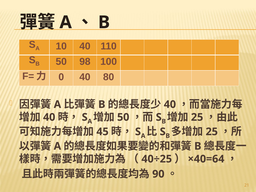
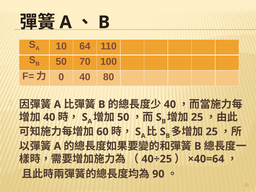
10 40: 40 -> 64 (85, 46)
98: 98 -> 70 (85, 62)
45: 45 -> 60 (102, 132)
